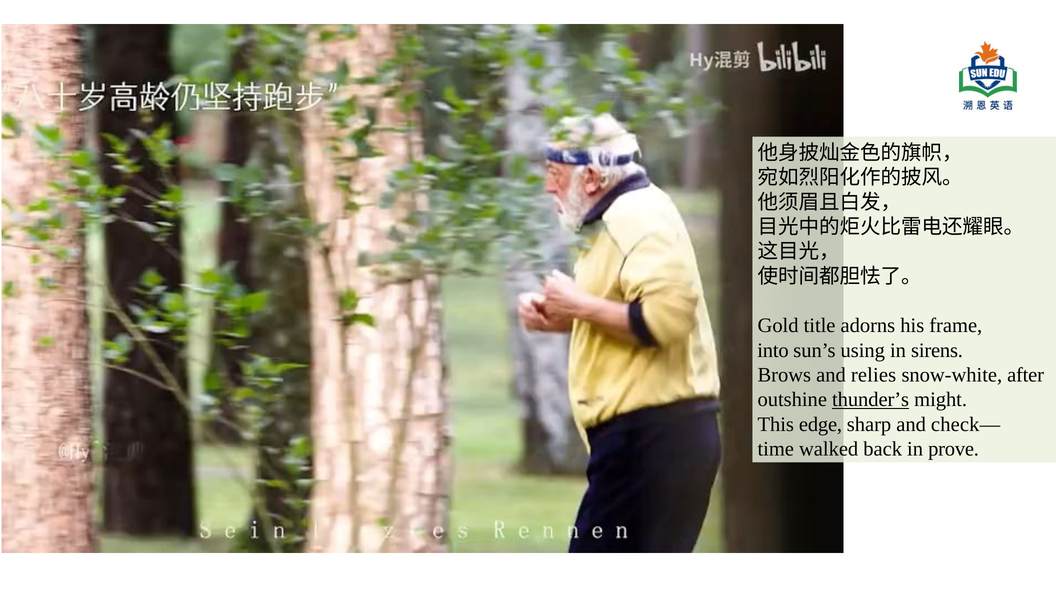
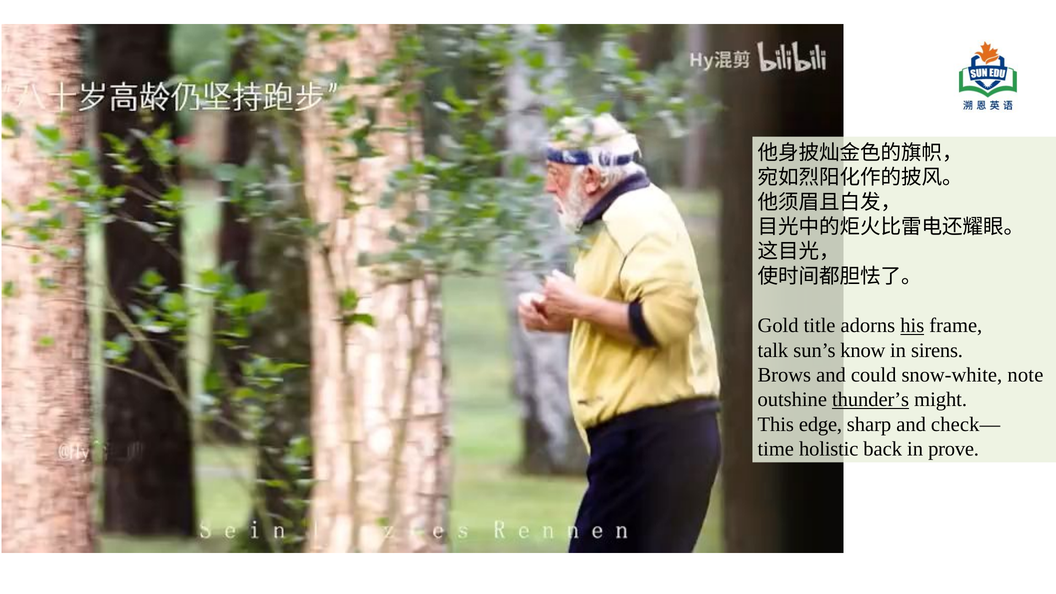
his underline: none -> present (912, 326)
into: into -> talk (773, 350)
using: using -> know (863, 350)
relies: relies -> could (874, 375)
after: after -> note (1025, 375)
walked: walked -> holistic (829, 449)
